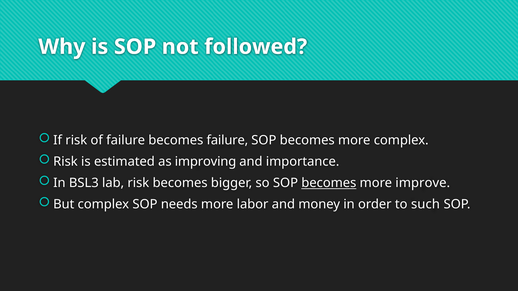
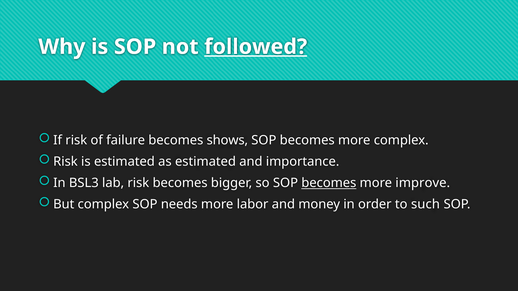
followed underline: none -> present (256, 47)
becomes failure: failure -> shows (227, 141)
as improving: improving -> estimated (205, 162)
